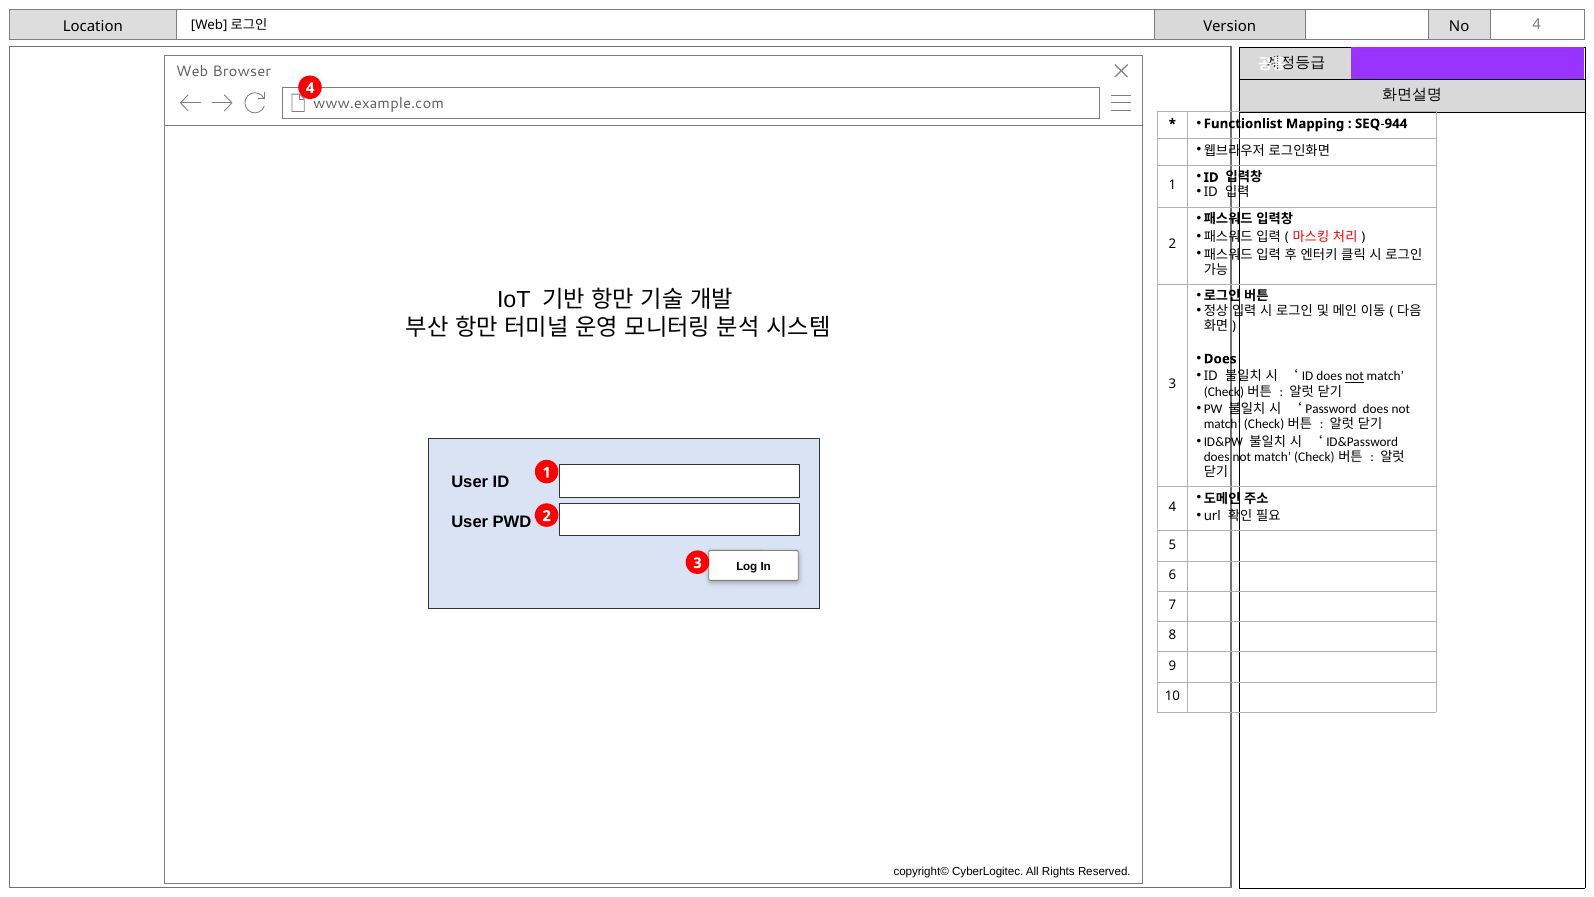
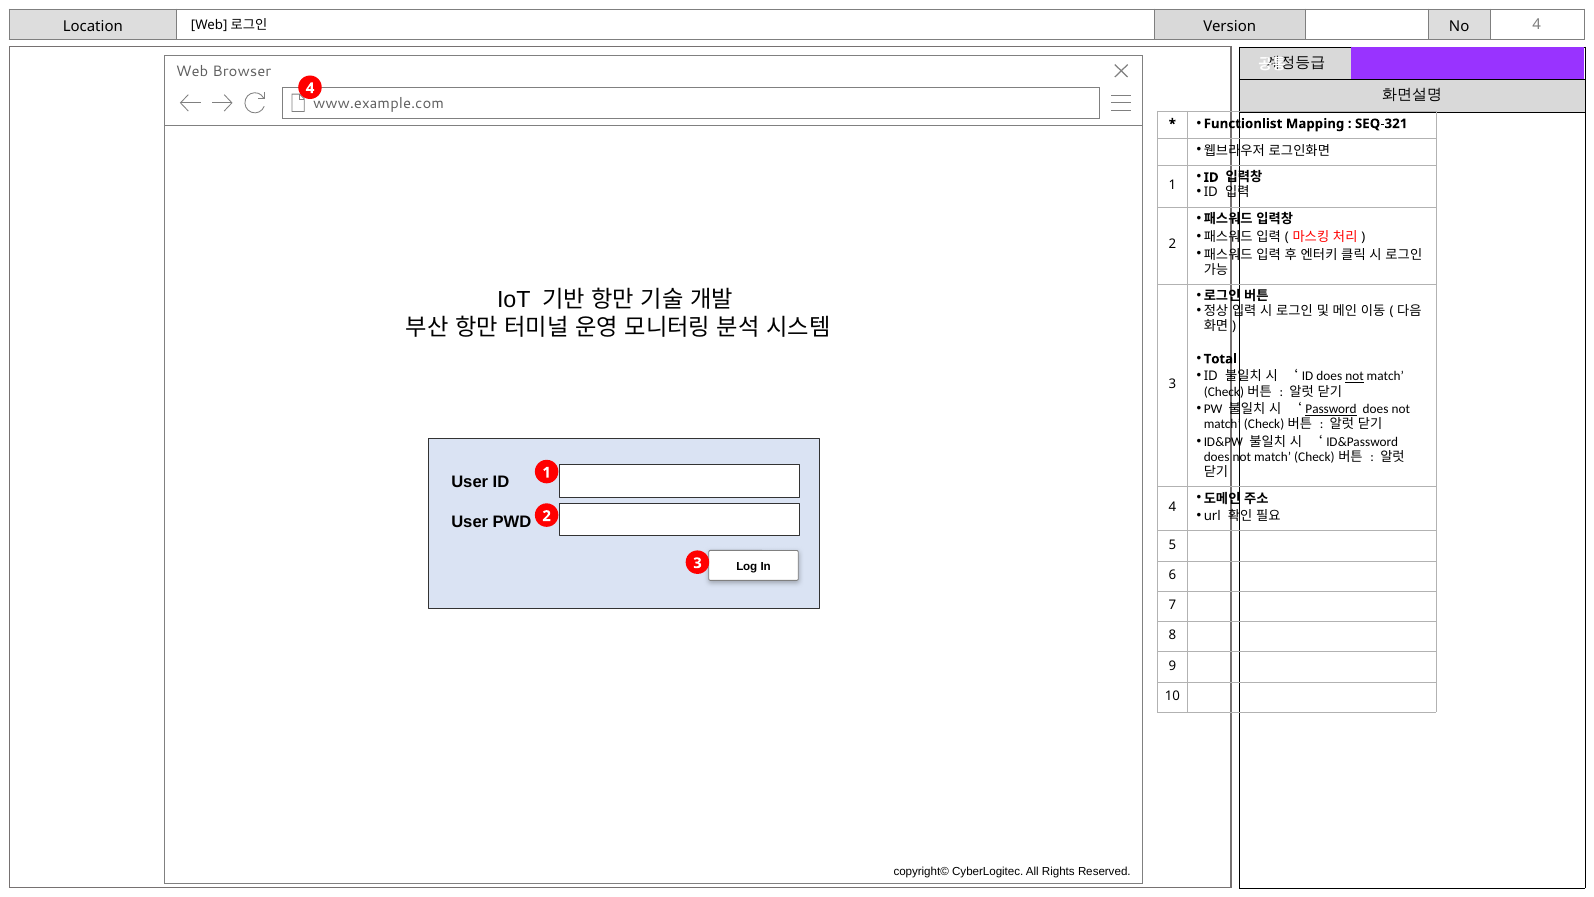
SEQ-944: SEQ-944 -> SEQ-321 (1381, 124)
Does: Does -> Total (1220, 359)
Password underline: none -> present (1331, 409)
